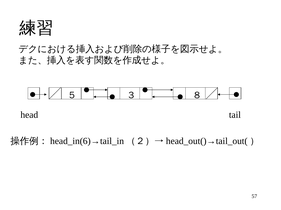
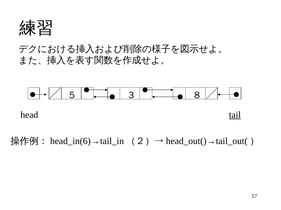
tail underline: none -> present (235, 115)
